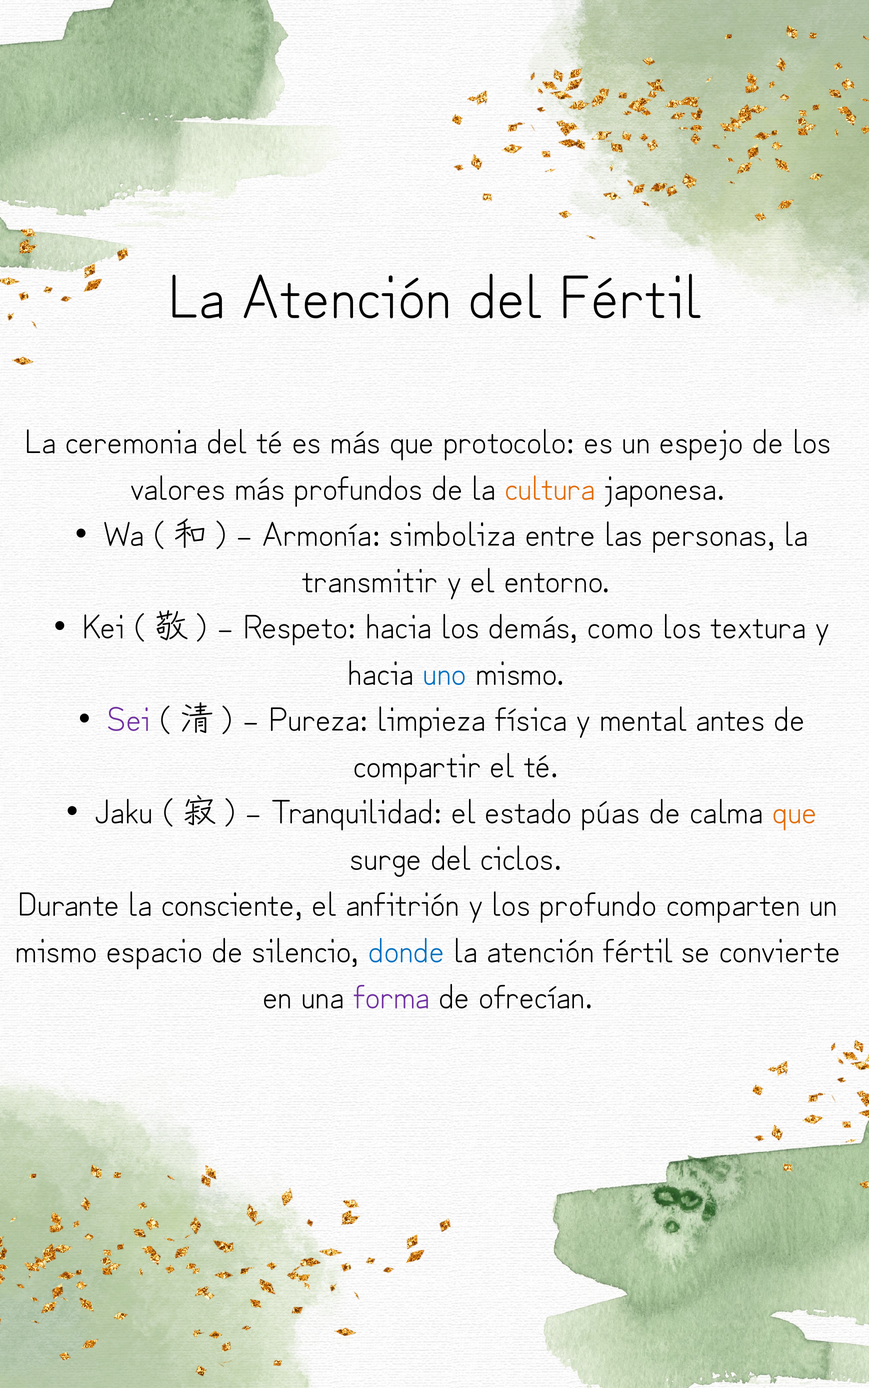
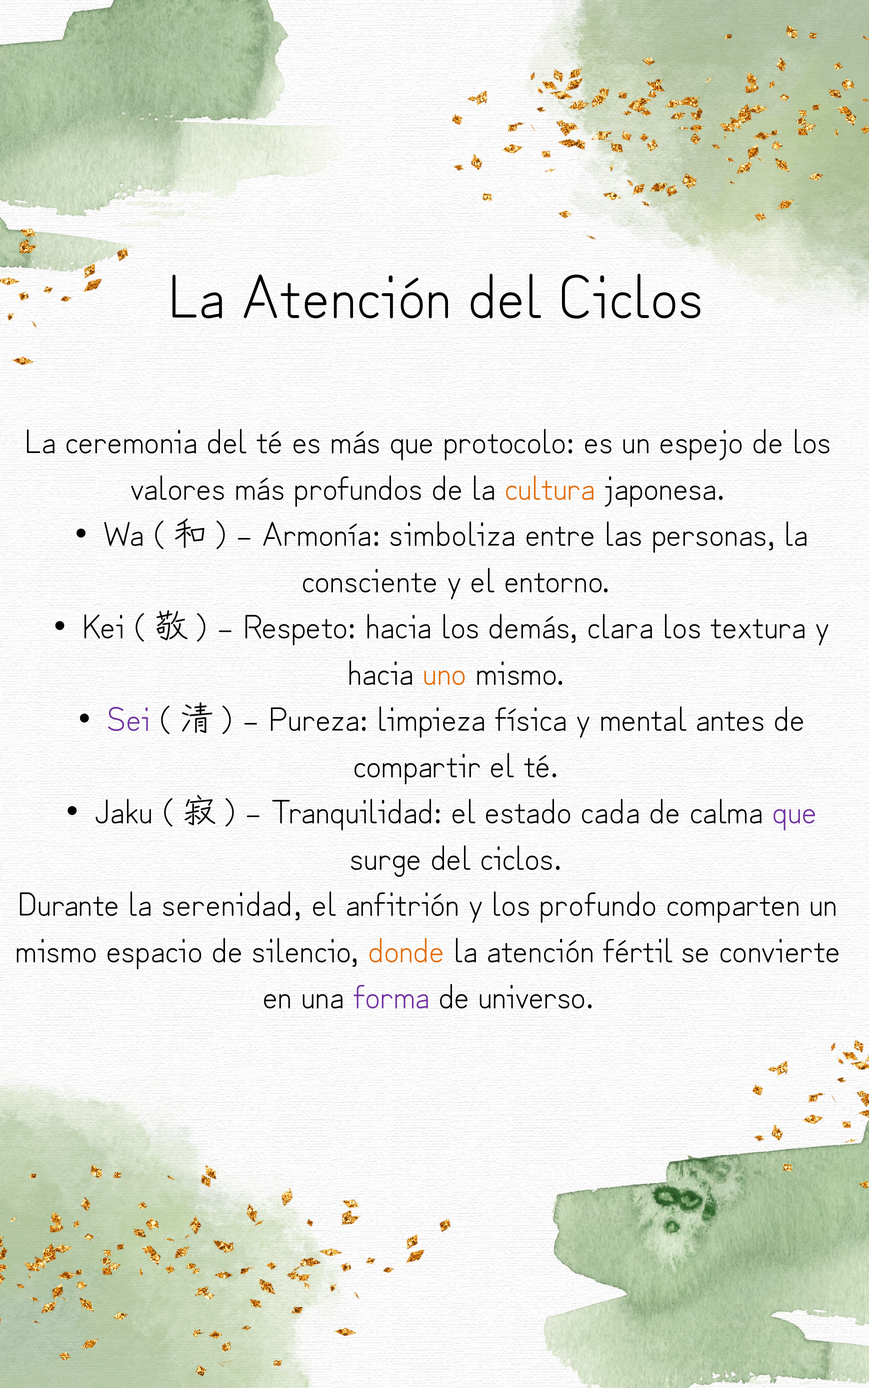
Fértil: Fértil -> Ciclos (631, 298)
transmitir: transmitir -> consciente (370, 581)
como: como -> clara (621, 627)
uno colour: blue -> orange (445, 673)
púas: púas -> cada (610, 812)
que colour: orange -> purple (795, 812)
consciente: consciente -> serenidad (232, 904)
donde colour: blue -> orange (406, 950)
ofrecían: ofrecían -> universo (536, 997)
